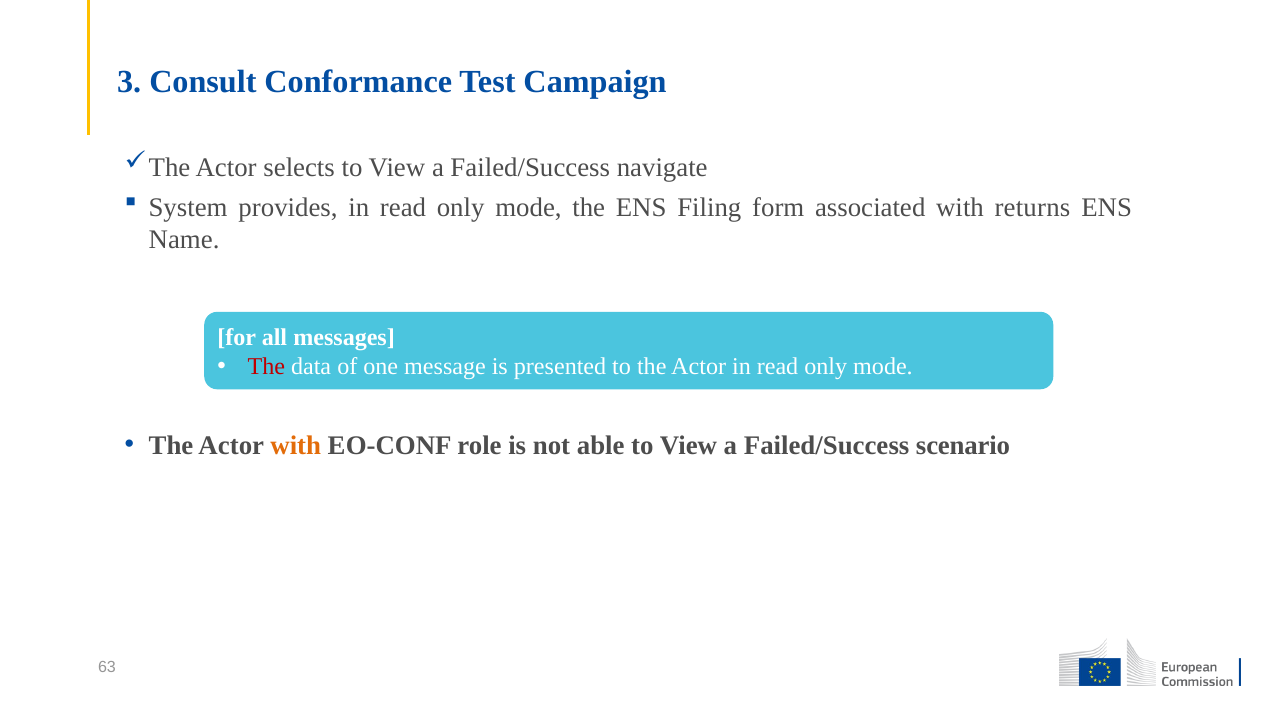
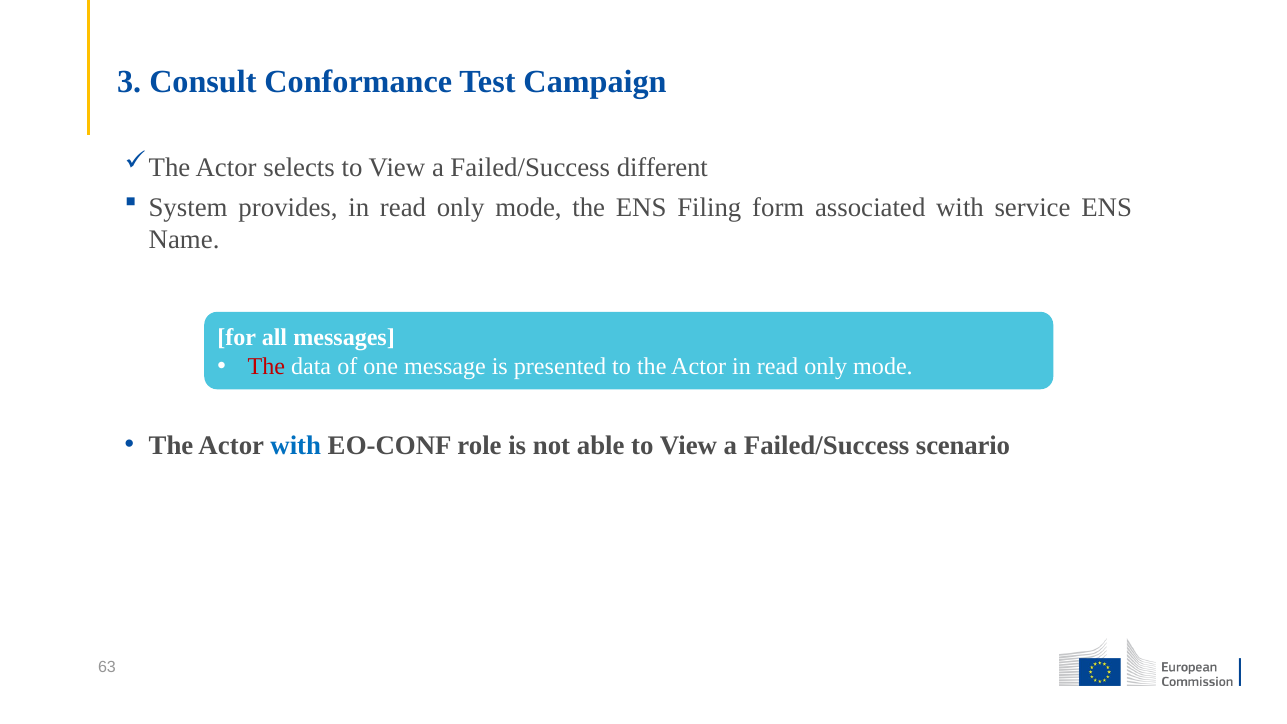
navigate: navigate -> different (662, 167)
returns: returns -> service (1033, 207)
with colour: orange -> blue (296, 446)
